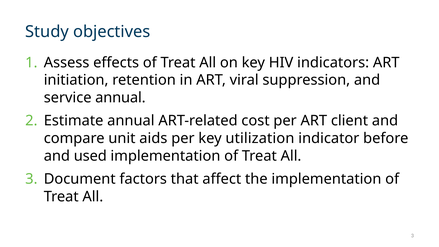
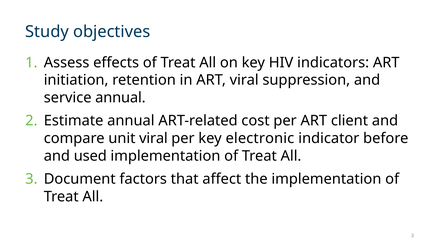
unit aids: aids -> viral (153, 138)
utilization: utilization -> electronic (260, 138)
